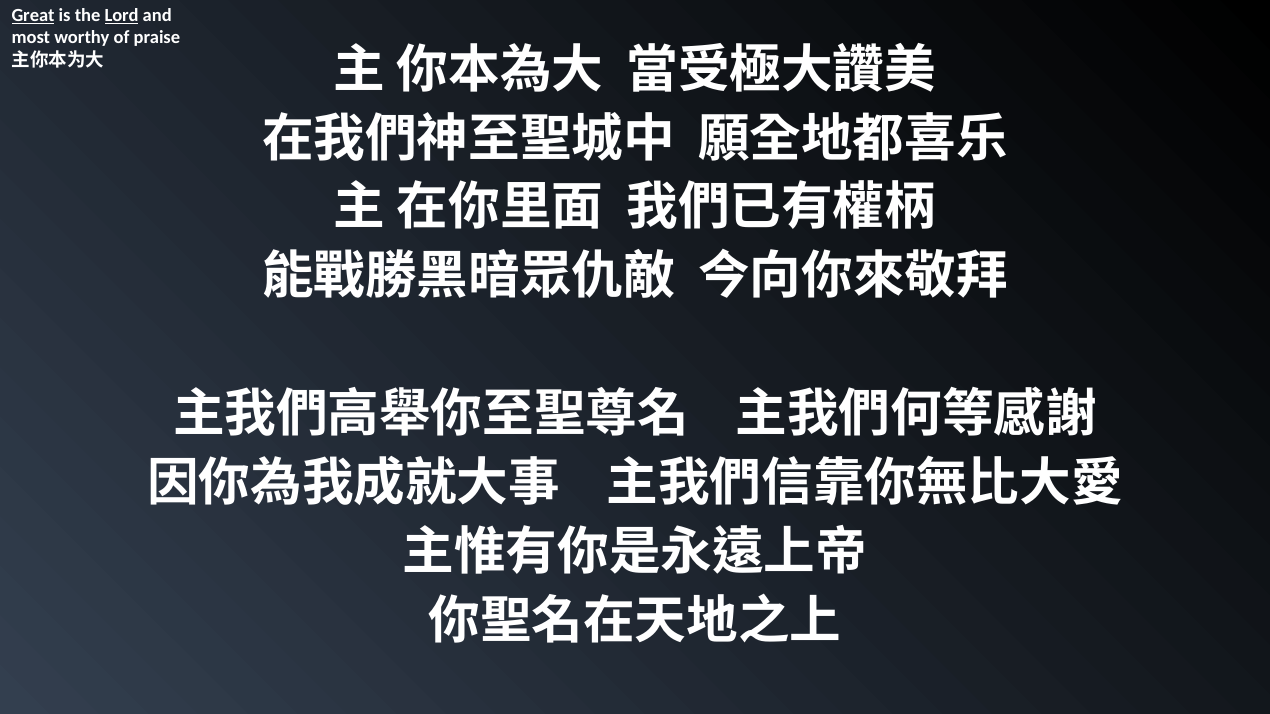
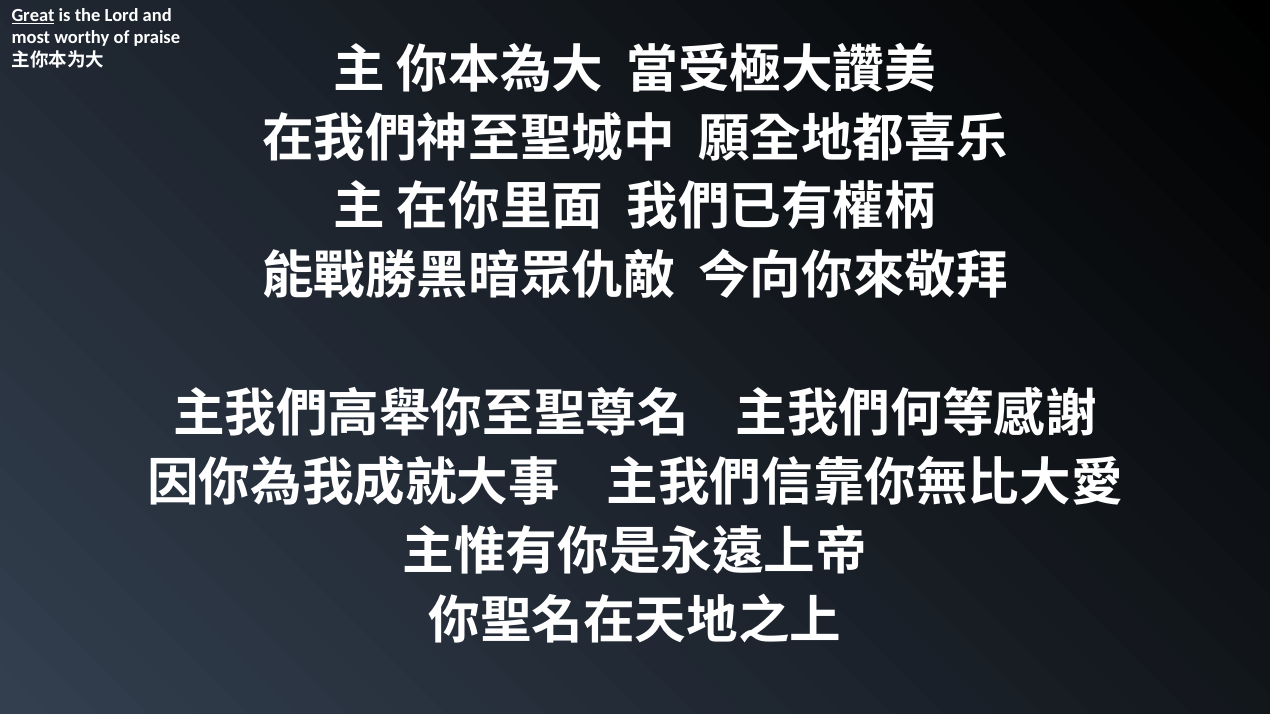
Lord underline: present -> none (122, 16)
